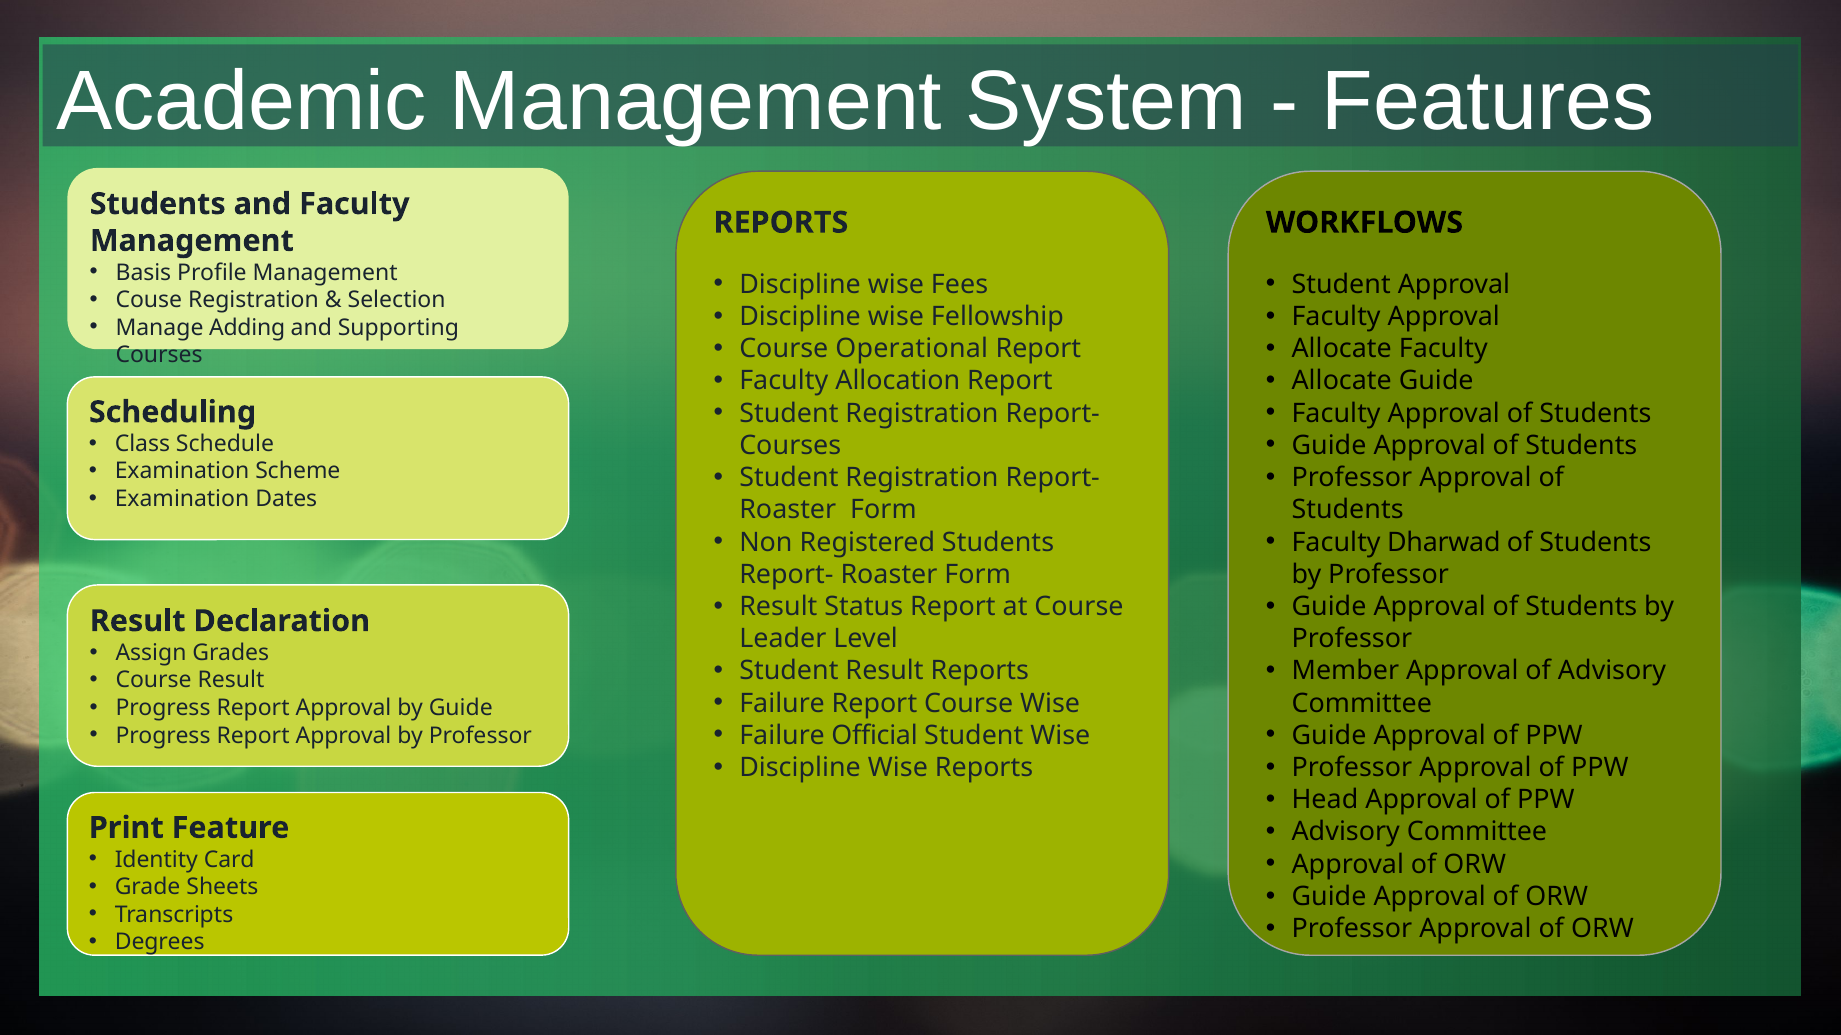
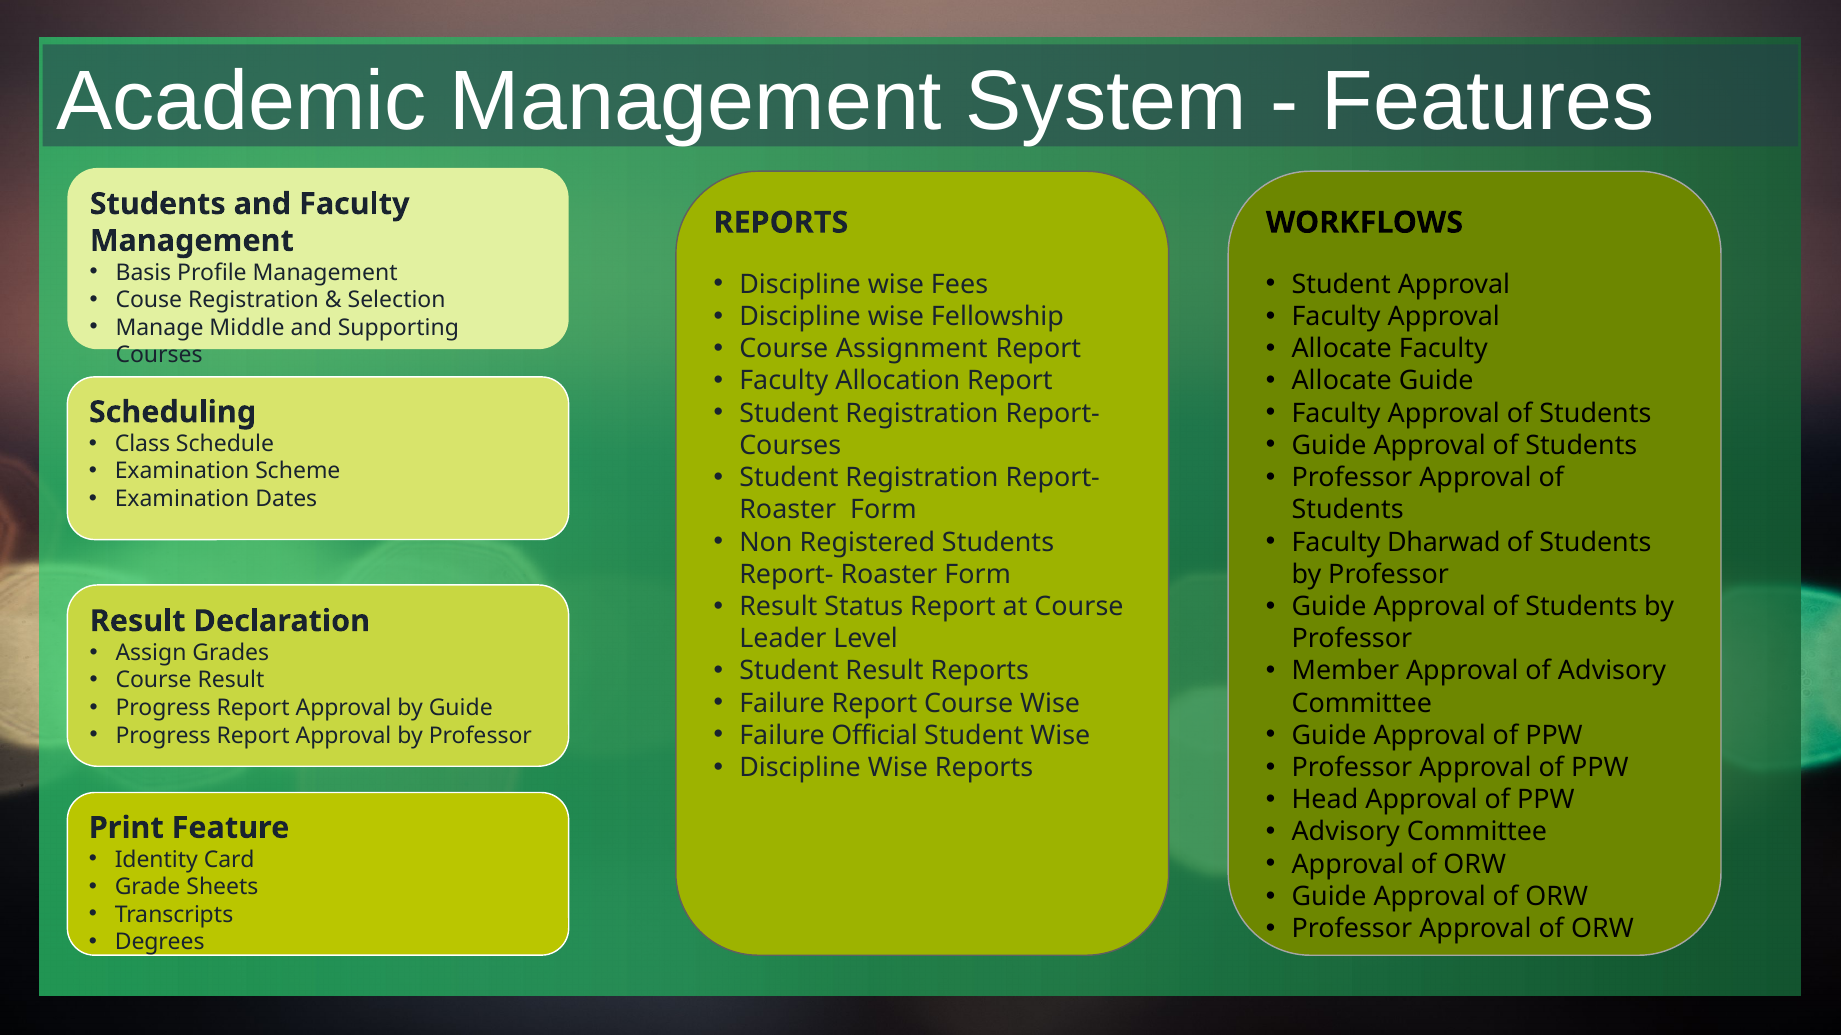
Adding: Adding -> Middle (247, 328)
Operational: Operational -> Assignment (912, 349)
